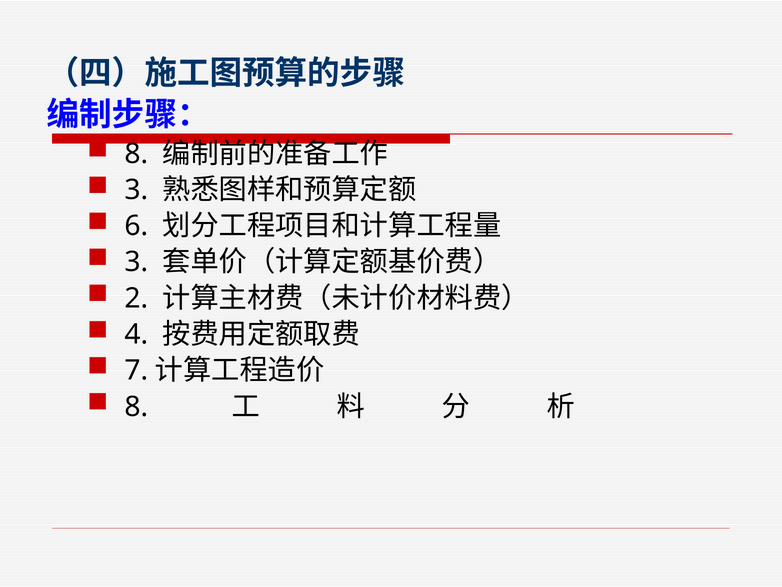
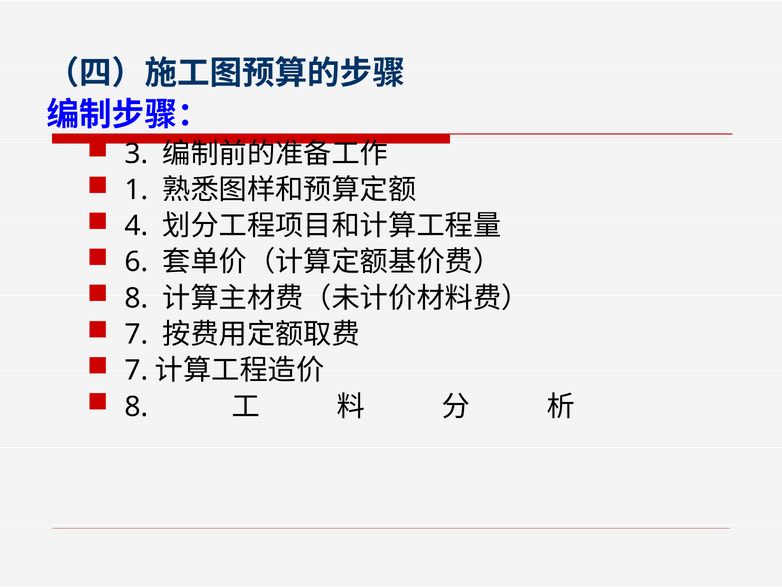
8: 8 -> 3 (136, 154)
3: 3 -> 1 (136, 190)
6: 6 -> 4 (136, 226)
3: 3 -> 6 (136, 262)
2: 2 -> 8 (136, 298)
4: 4 -> 7 (136, 334)
